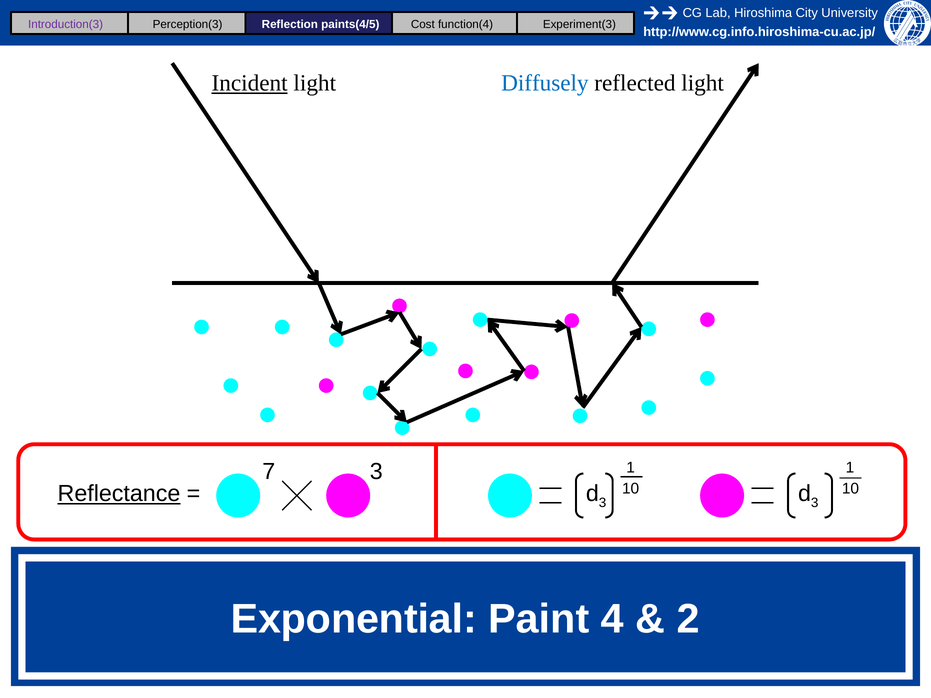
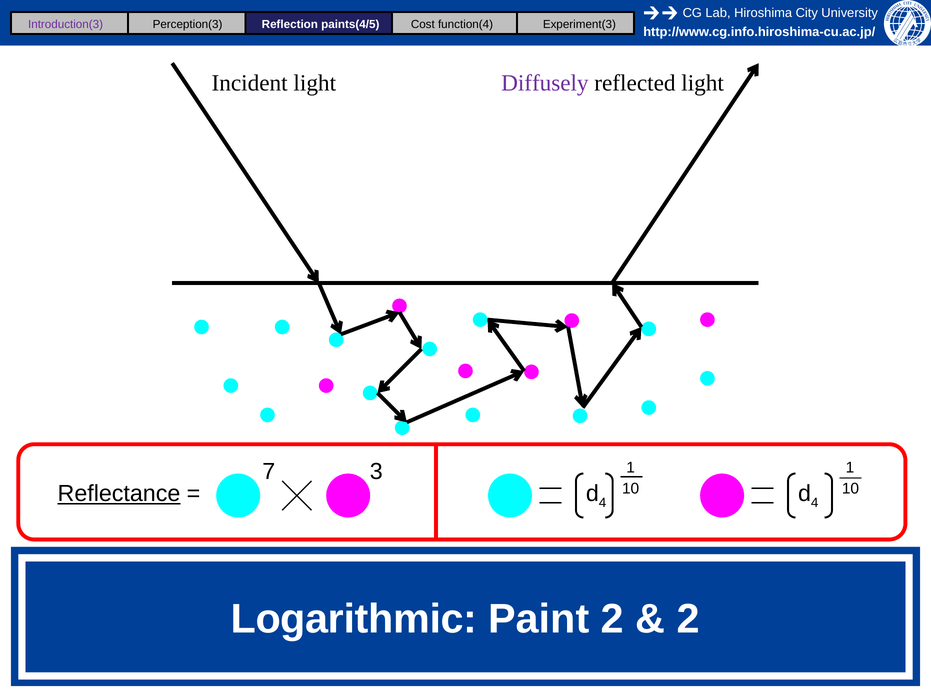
Incident underline: present -> none (250, 83)
Diffusely colour: blue -> purple (545, 83)
3: 3 -> 4 (603, 503)
3: 3 -> 4 (815, 503)
Exponential: Exponential -> Logarithmic (354, 619)
Paint 4: 4 -> 2 (612, 619)
